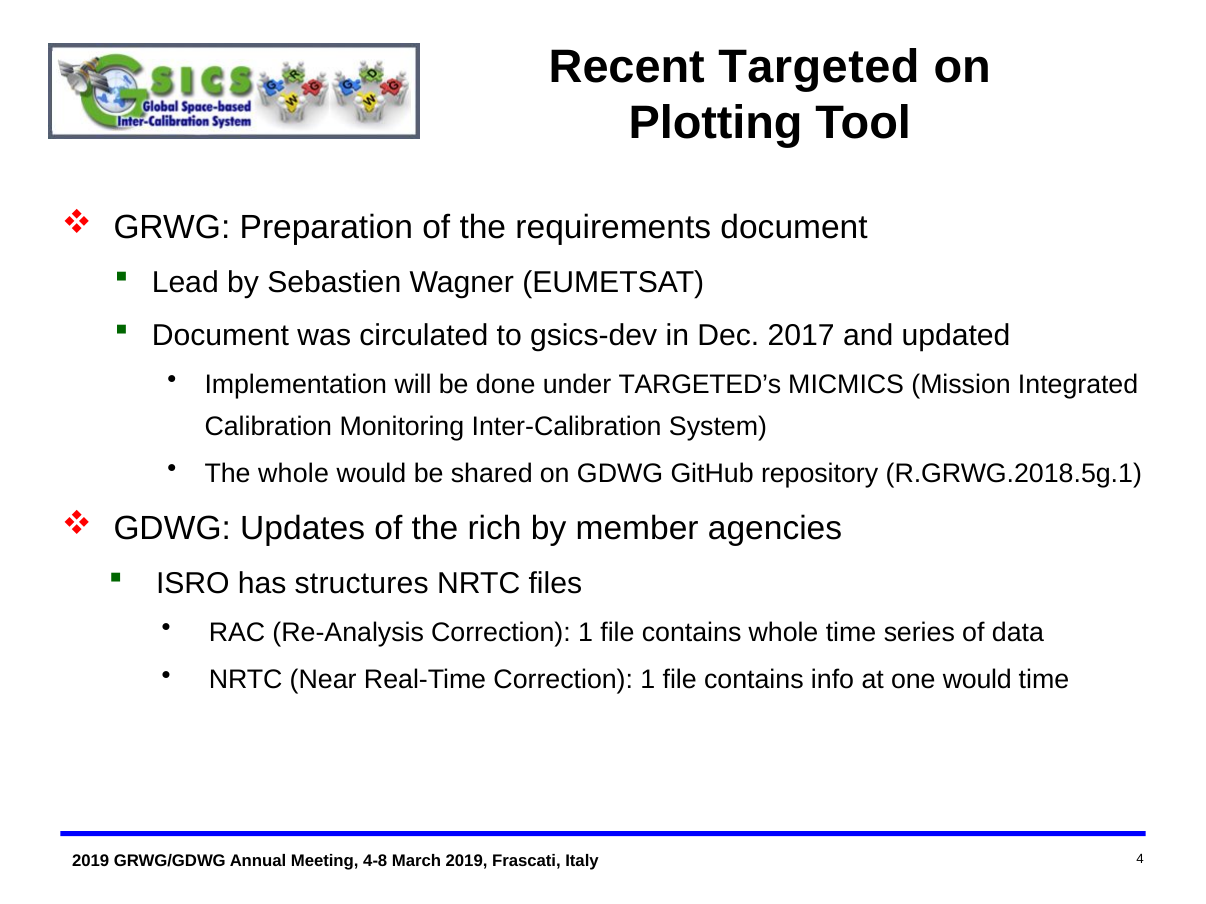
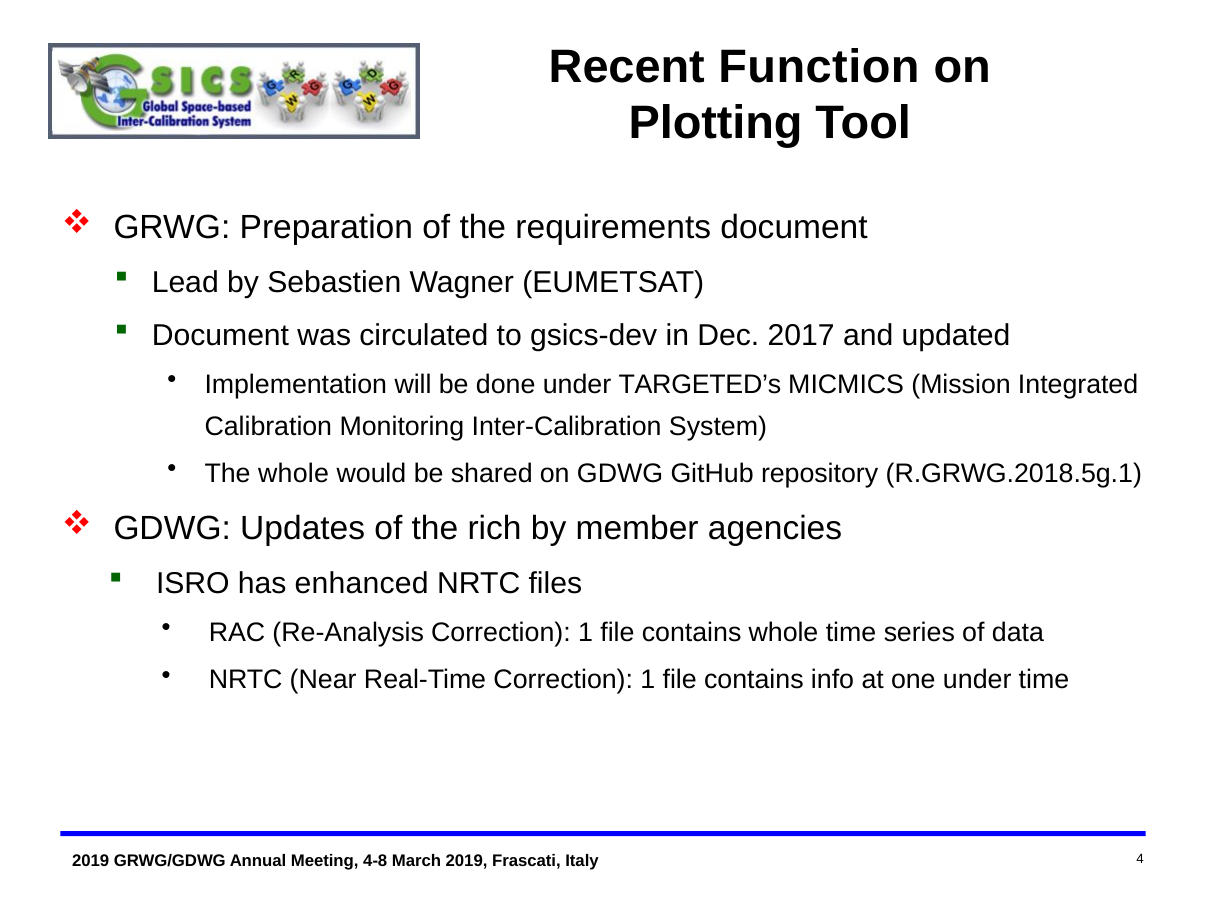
Targeted: Targeted -> Function (819, 67)
structures: structures -> enhanced (362, 584)
one would: would -> under (977, 680)
